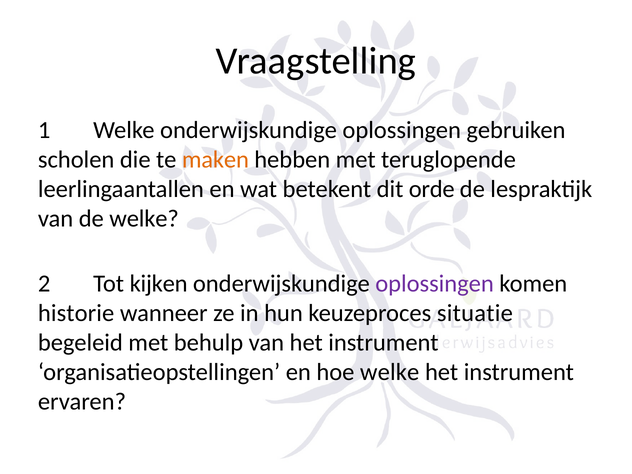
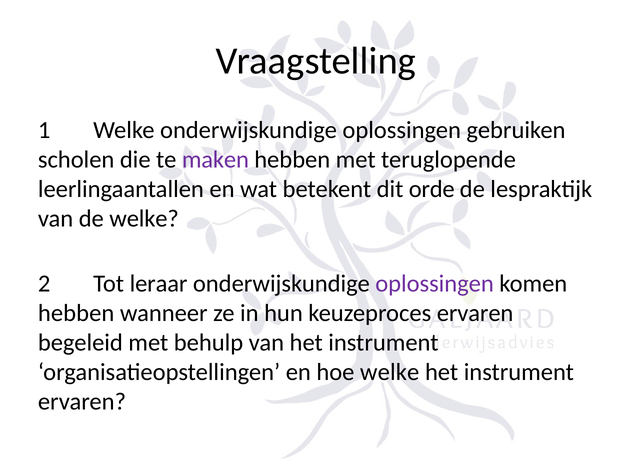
maken colour: orange -> purple (215, 160)
kijken: kijken -> leraar (159, 283)
historie: historie -> hebben (76, 313)
keuzeproces situatie: situatie -> ervaren (475, 313)
